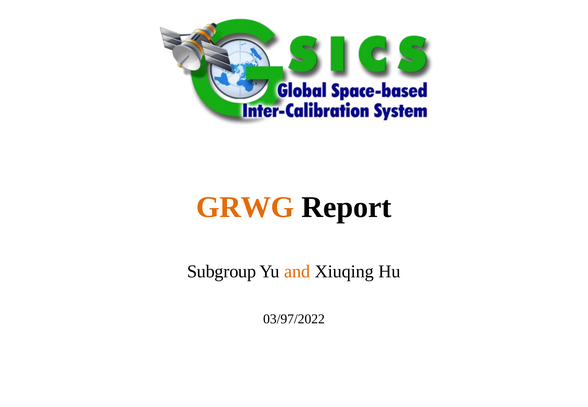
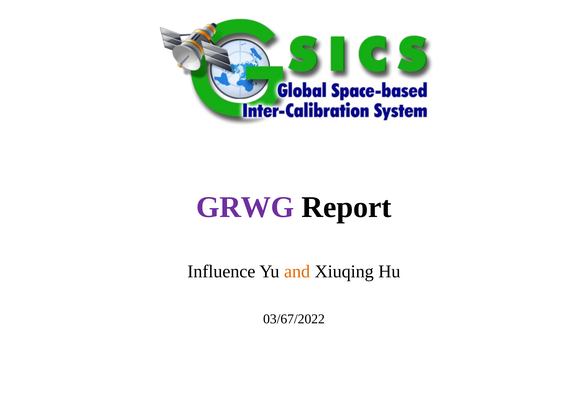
GRWG colour: orange -> purple (245, 207)
Subgroup: Subgroup -> Influence (221, 272)
03/97/2022: 03/97/2022 -> 03/67/2022 (294, 319)
